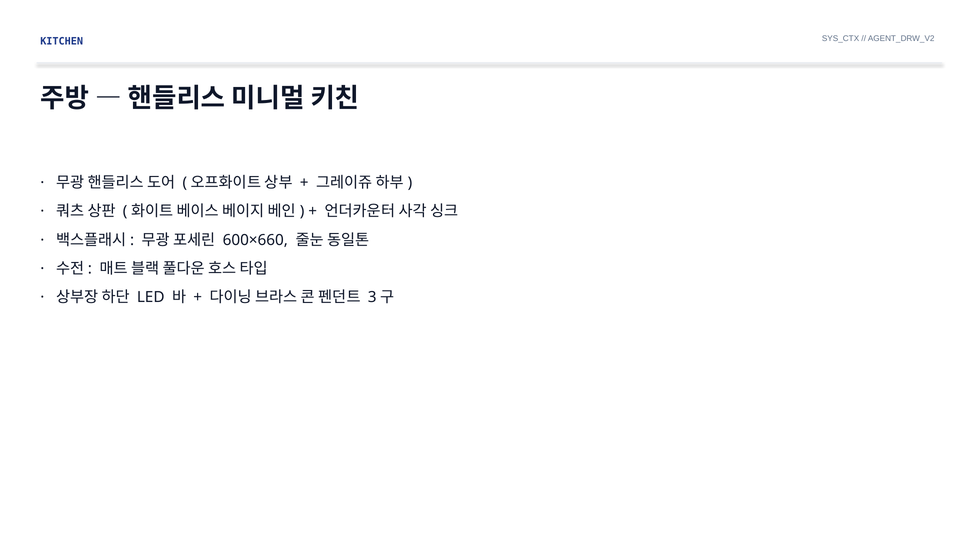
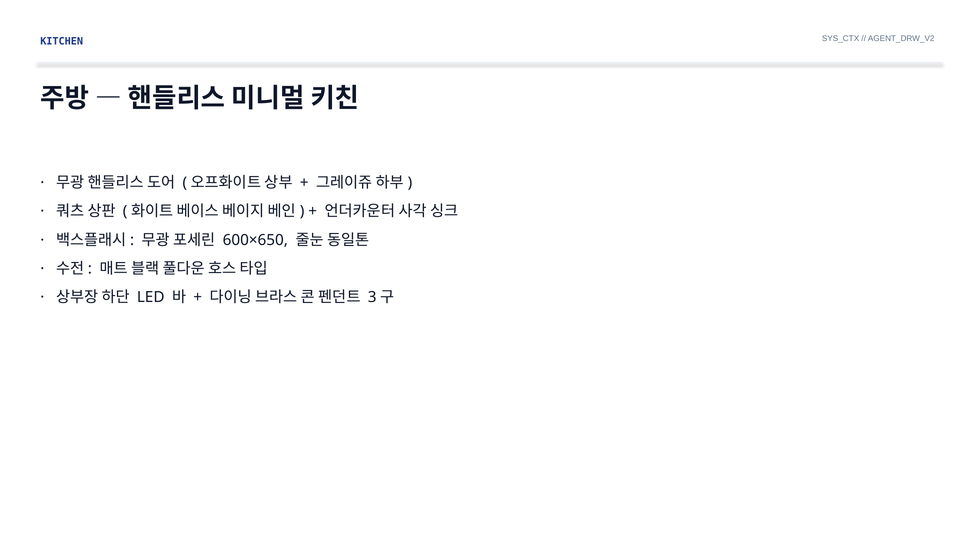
600×660: 600×660 -> 600×650 (255, 240)
